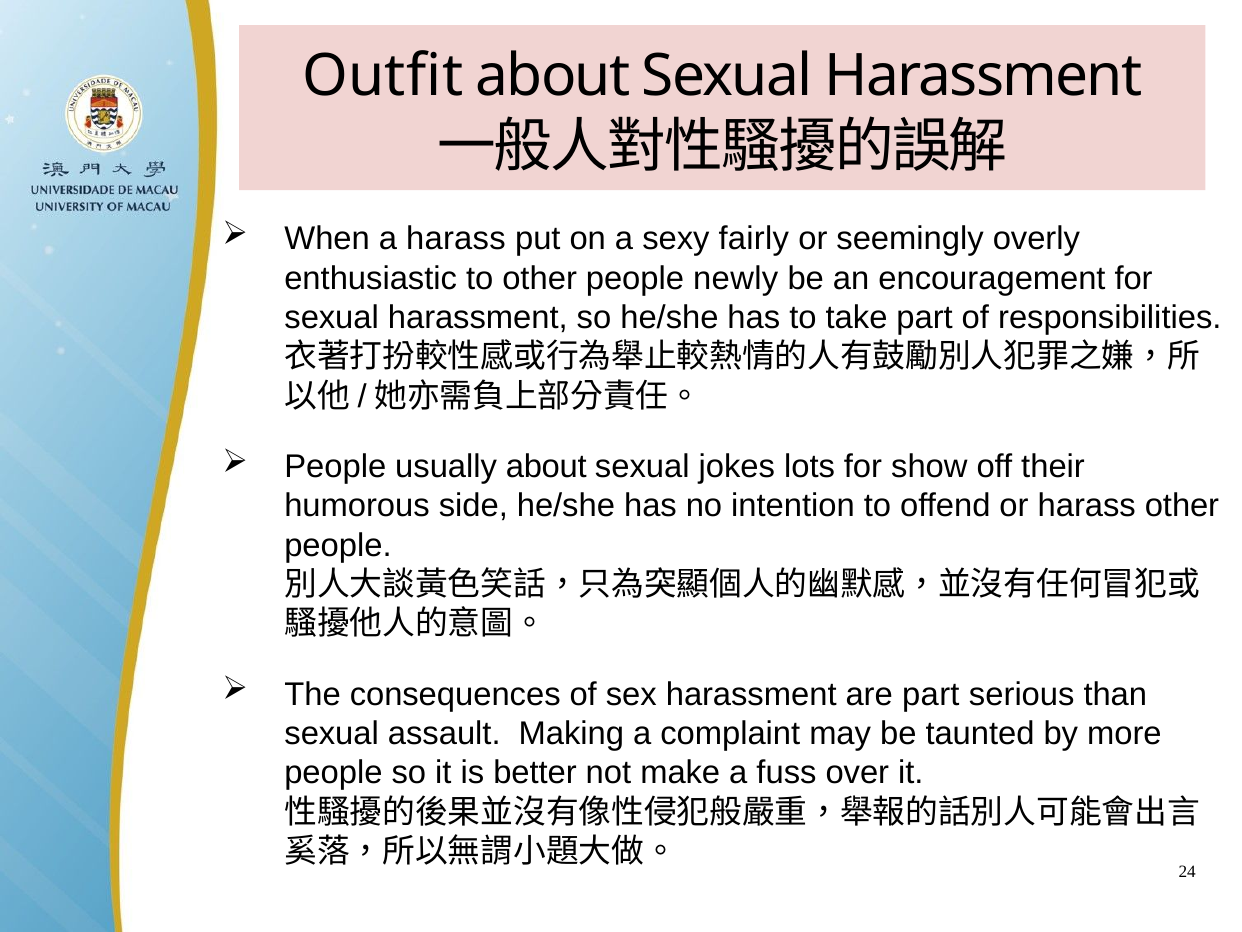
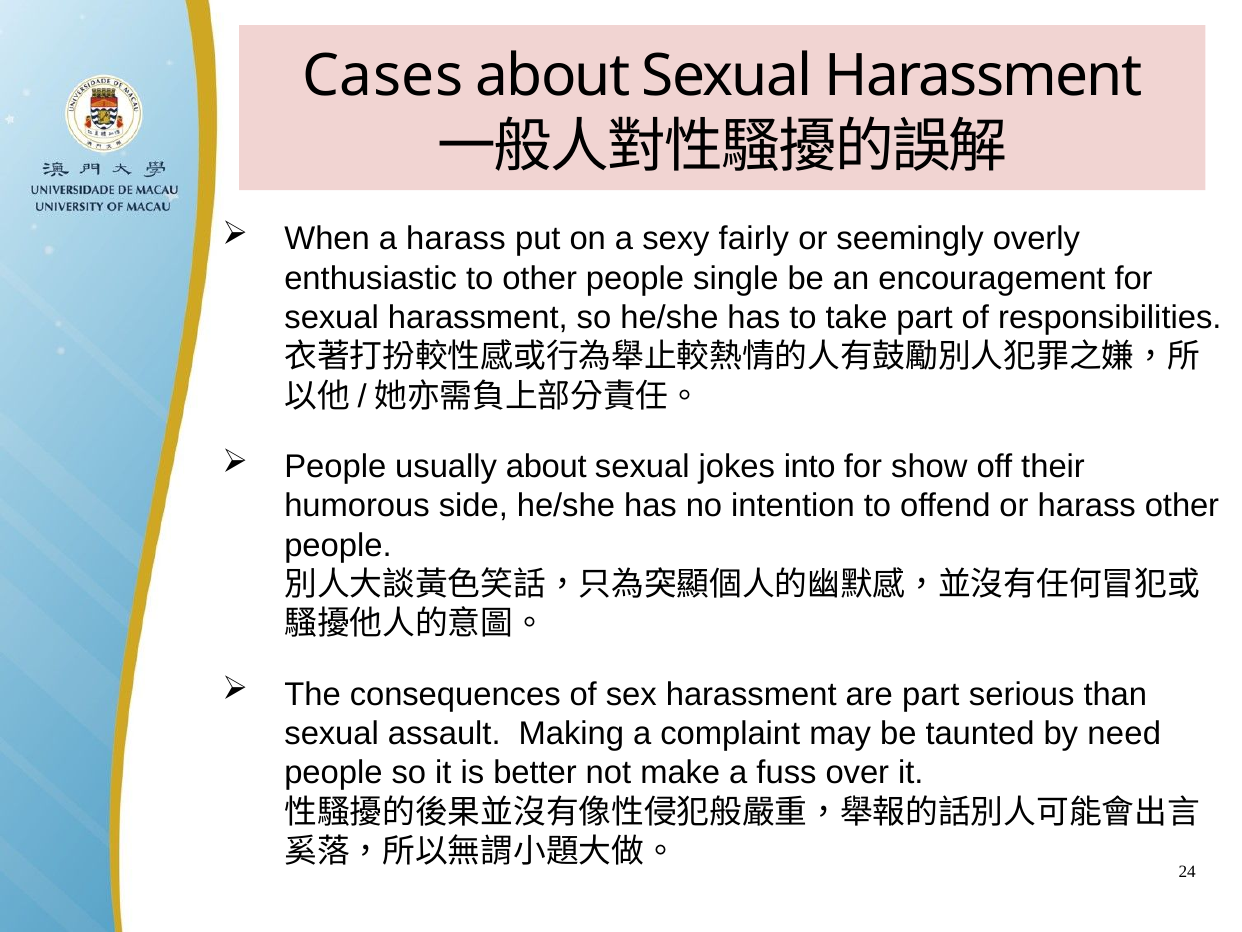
Outfit: Outfit -> Cases (383, 77)
newly: newly -> single (736, 278)
lots: lots -> into (810, 466)
more: more -> need (1124, 733)
